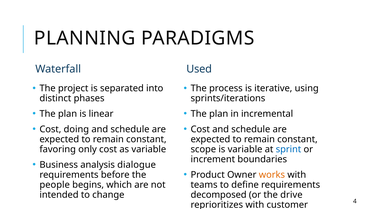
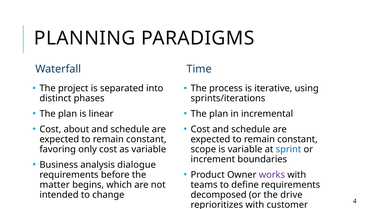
Used: Used -> Time (199, 69)
doing: doing -> about (76, 129)
works colour: orange -> purple (272, 175)
people: people -> matter (55, 185)
